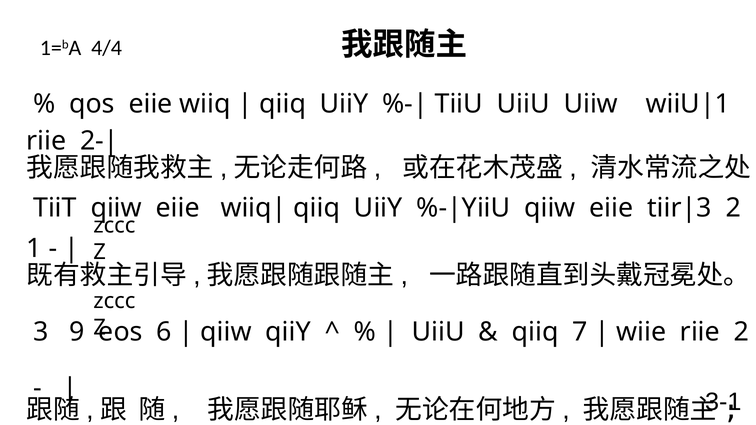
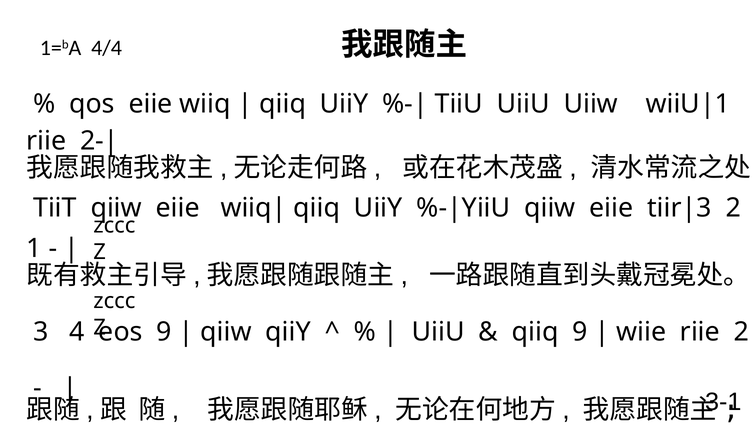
9: 9 -> 4 (77, 332)
6: 6 -> 9 (164, 332)
qiiq 7: 7 -> 9 (580, 332)
